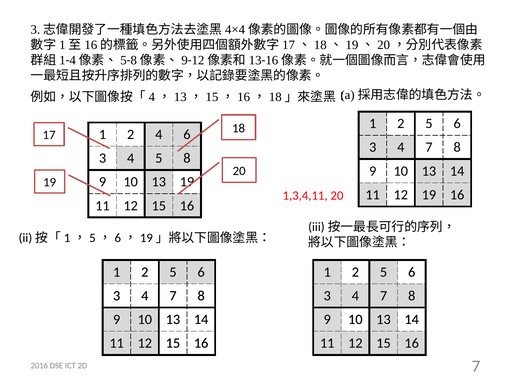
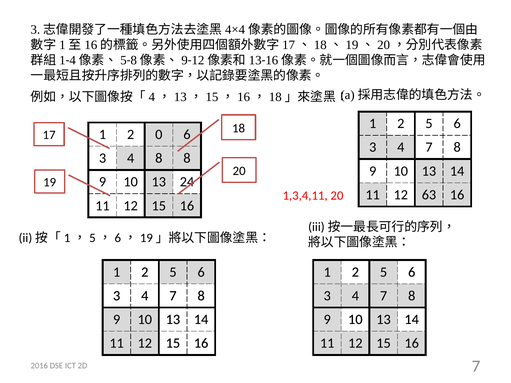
2 4: 4 -> 0 (159, 135)
4 5: 5 -> 8 (159, 158)
13 19: 19 -> 24 (187, 182)
12 19: 19 -> 63 (429, 195)
